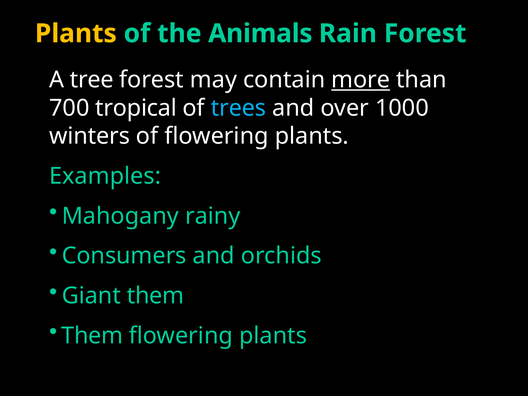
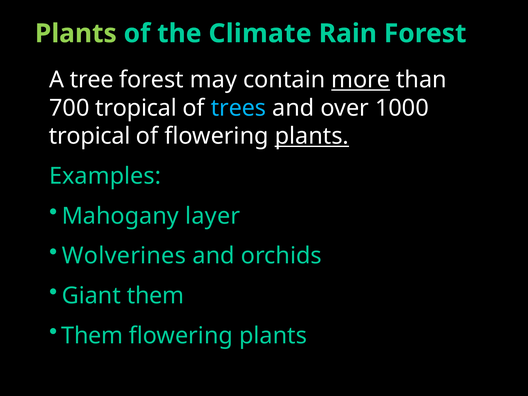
Plants colour: yellow -> light green (76, 34)
Animals: Animals -> Climate (260, 34)
winters: winters -> tropical (90, 136)
plants underline: none -> present (312, 136)
rainy: rainy -> layer (213, 216)
Consumers: Consumers -> Wolverines (124, 256)
